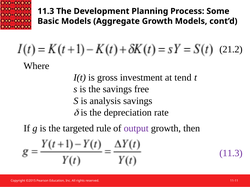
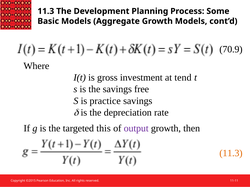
21.2: 21.2 -> 70.9 (231, 49)
analysis: analysis -> practice (105, 101)
rule: rule -> this (104, 129)
11.3 colour: purple -> orange (231, 154)
